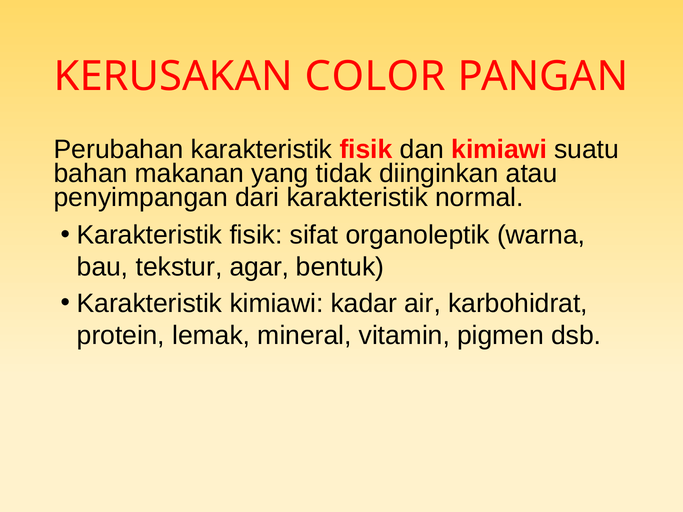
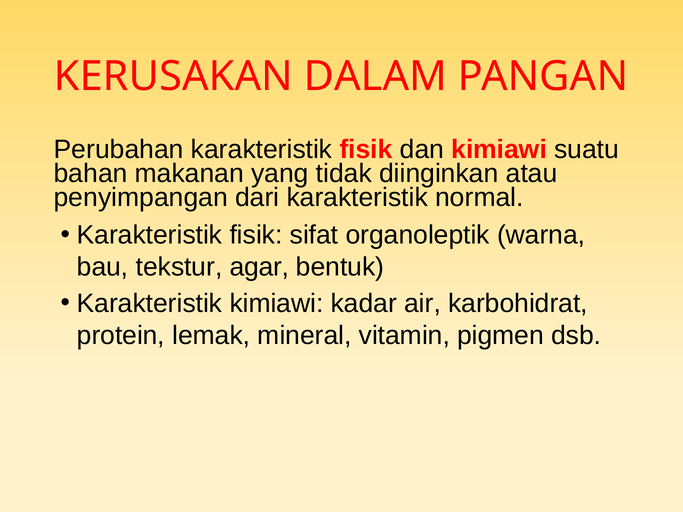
COLOR: COLOR -> DALAM (376, 76)
